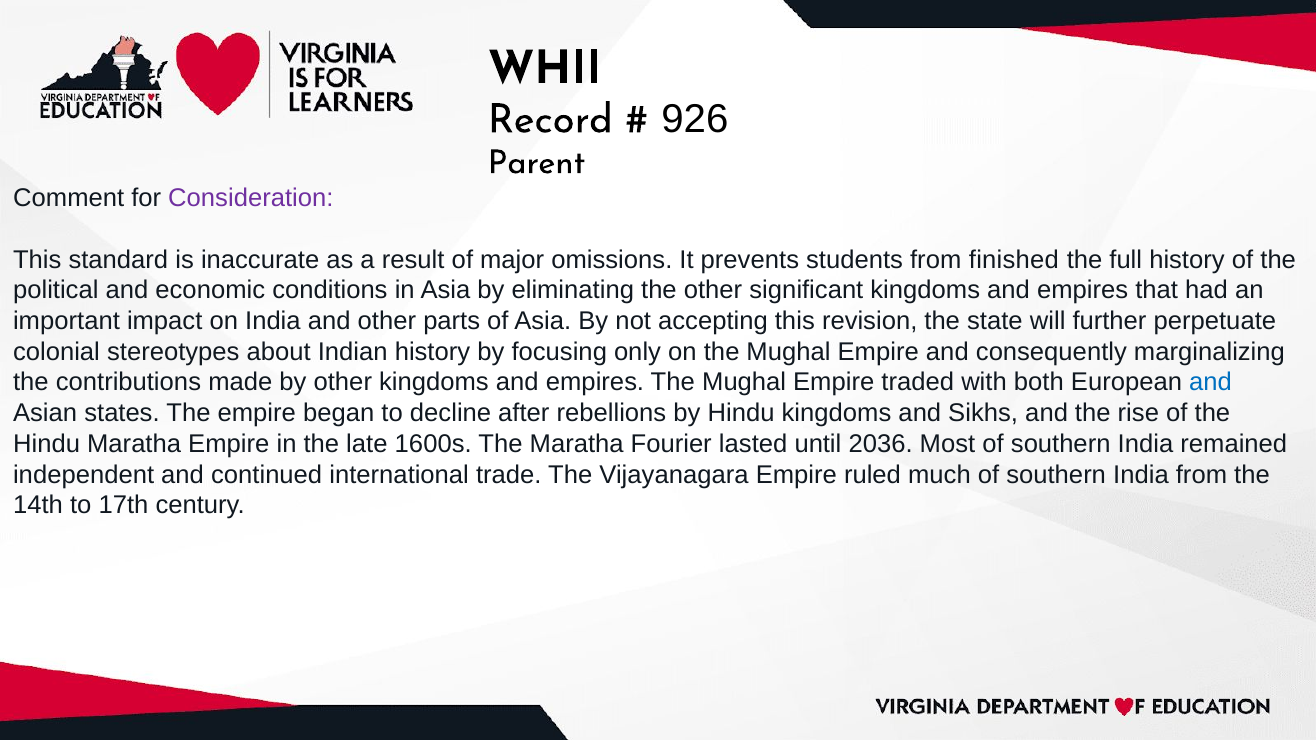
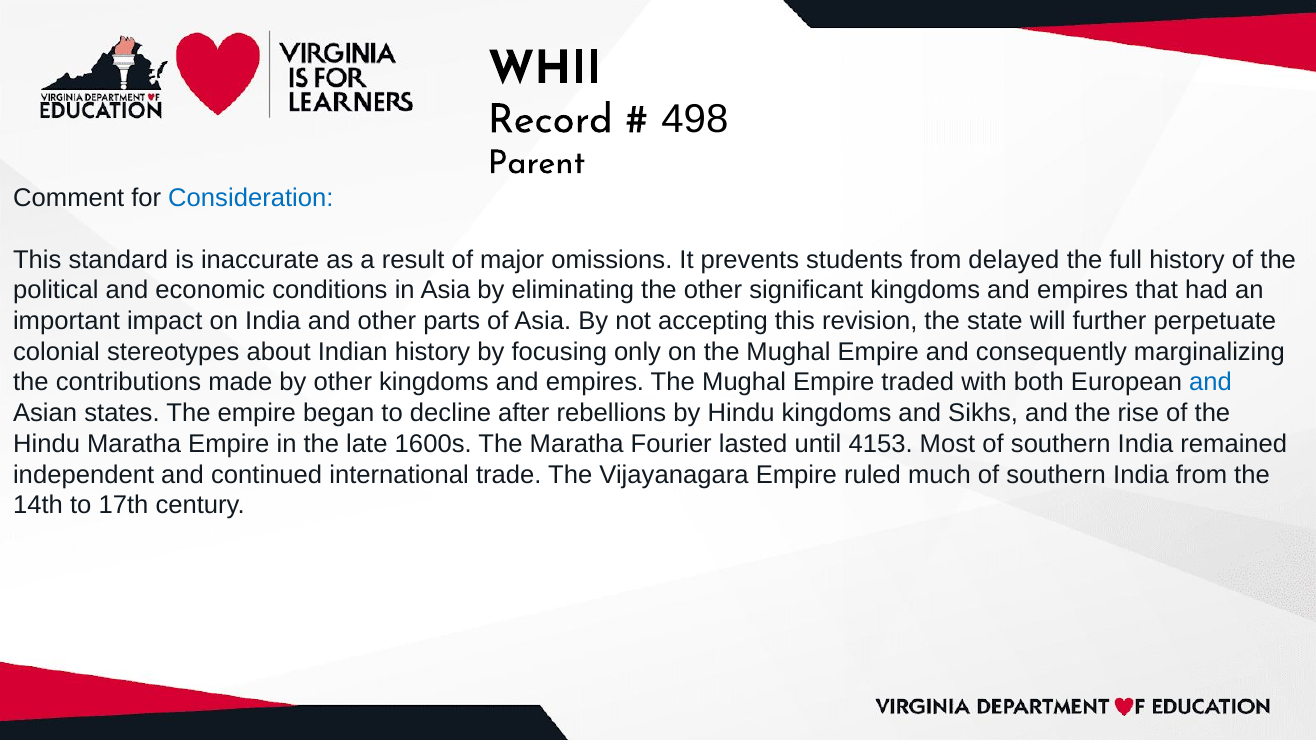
926: 926 -> 498 (695, 119)
Consideration colour: purple -> blue (251, 198)
finished: finished -> delayed (1014, 260)
2036: 2036 -> 4153 (881, 444)
